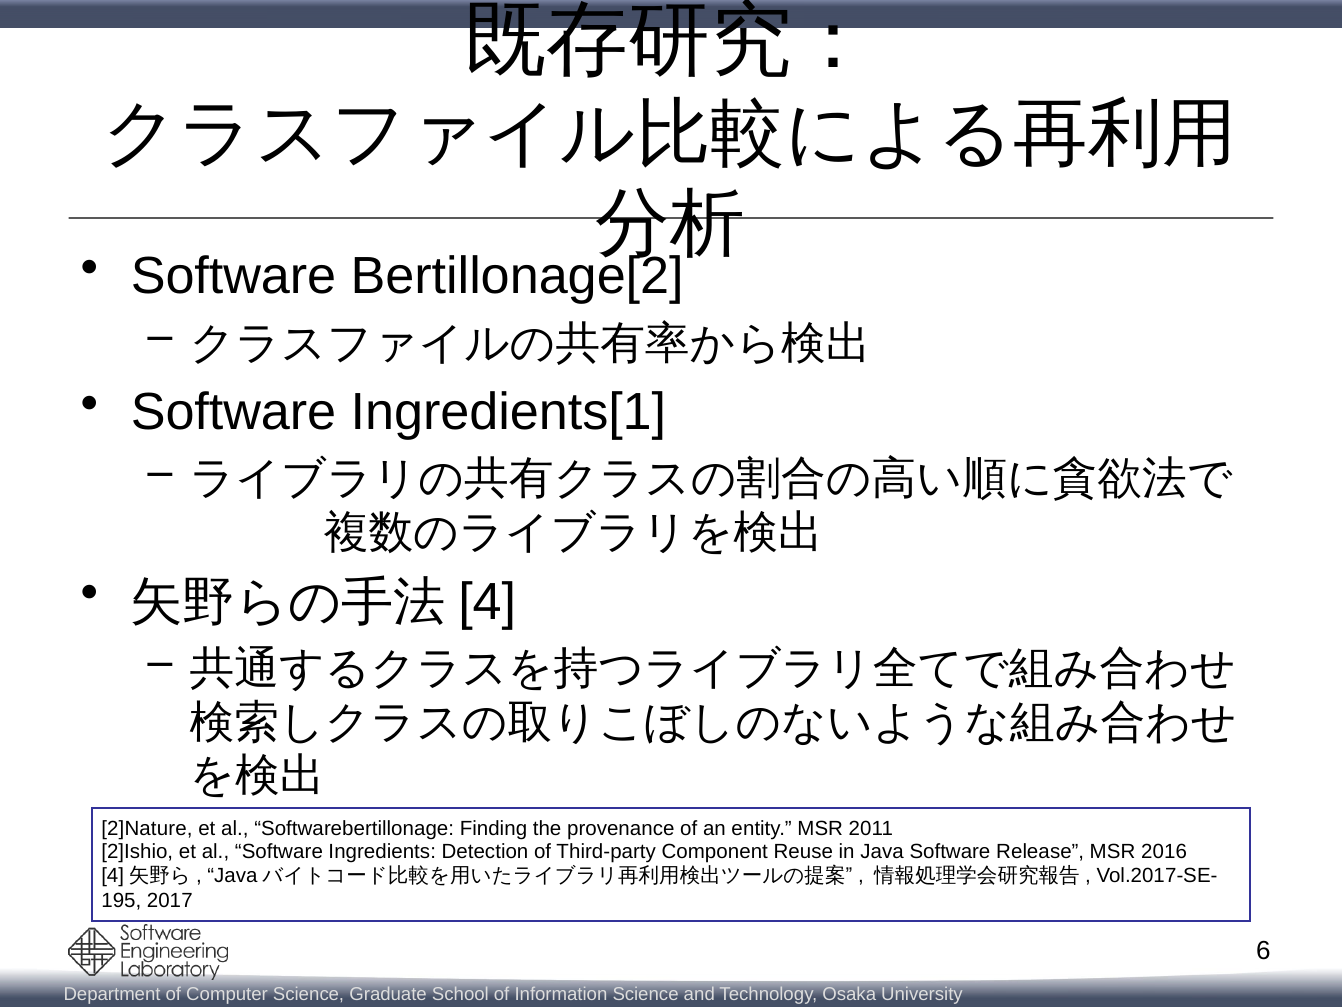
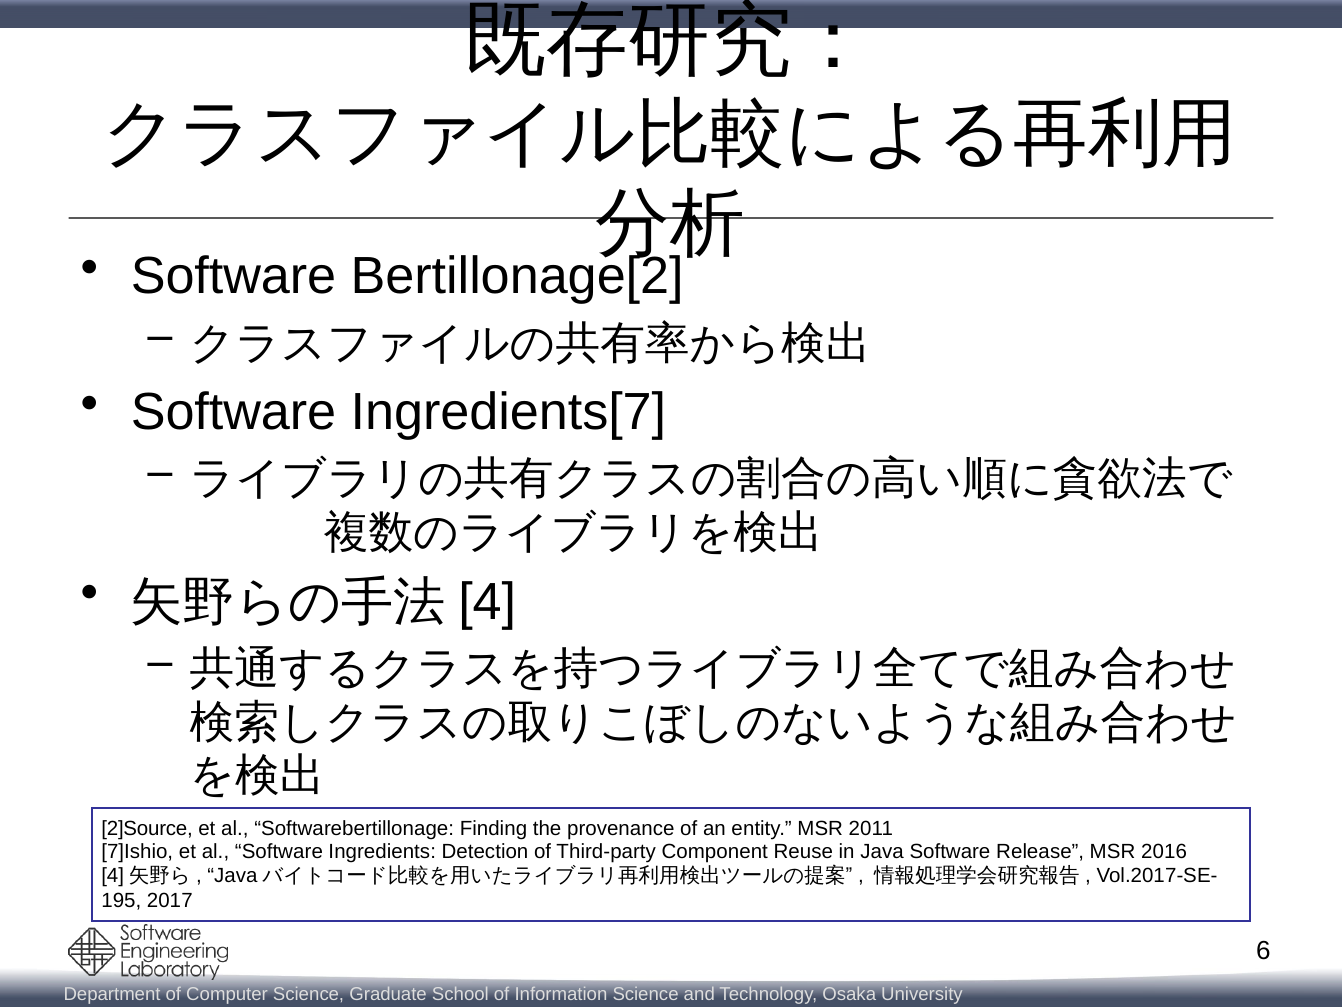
Ingredients[1: Ingredients[1 -> Ingredients[7 (508, 412)
2]Nature: 2]Nature -> 2]Source (147, 828)
2]Ishio: 2]Ishio -> 7]Ishio (137, 851)
